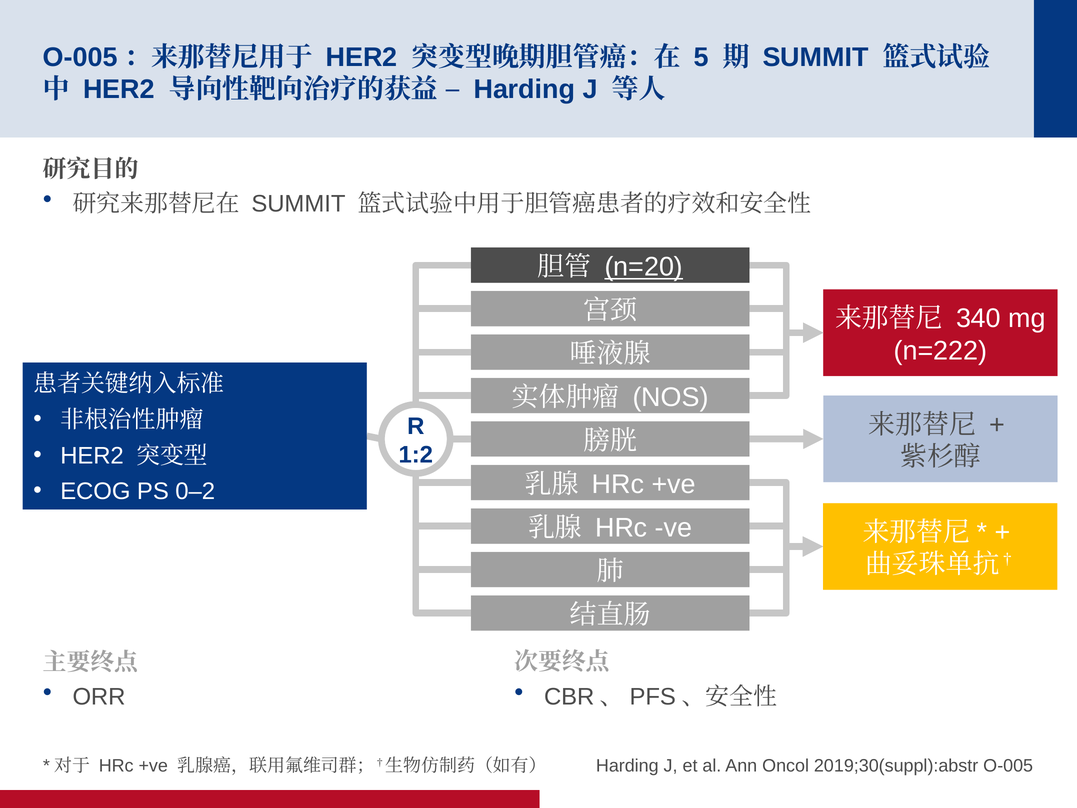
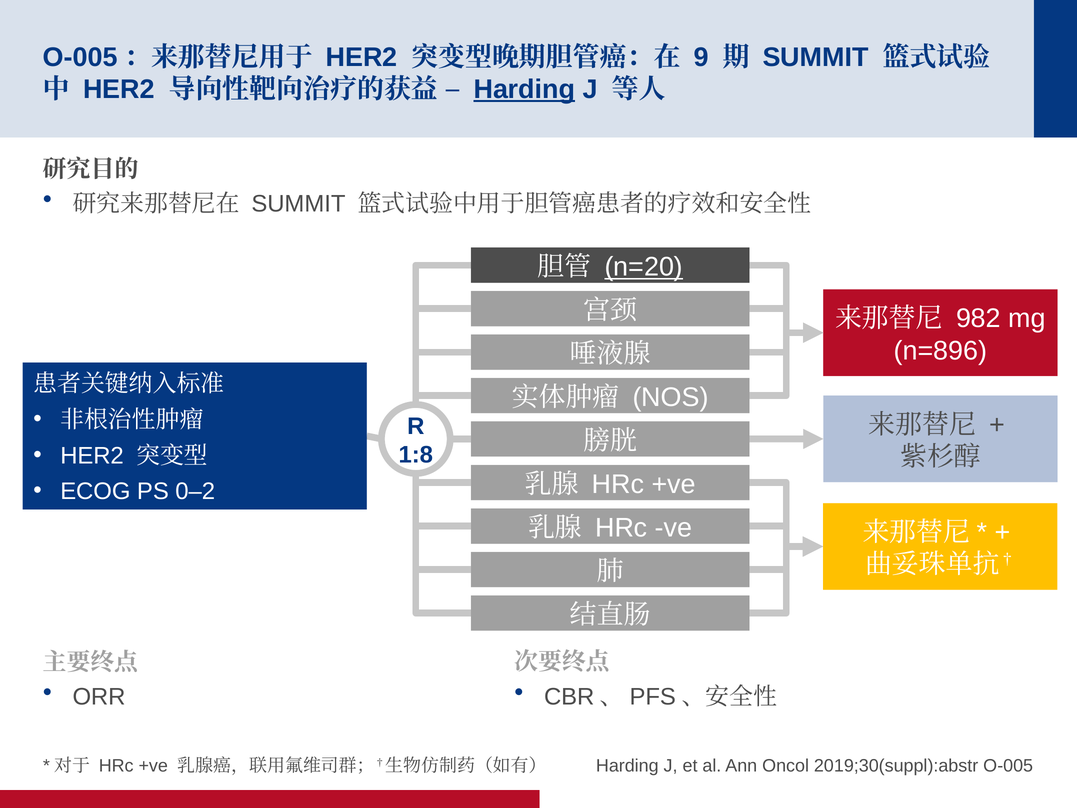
5: 5 -> 9 (701, 57)
Harding underline: none -> present (524, 89)
340: 340 -> 982 (978, 318)
n=222: n=222 -> n=896 (940, 351)
1:2: 1:2 -> 1:8 (416, 455)
